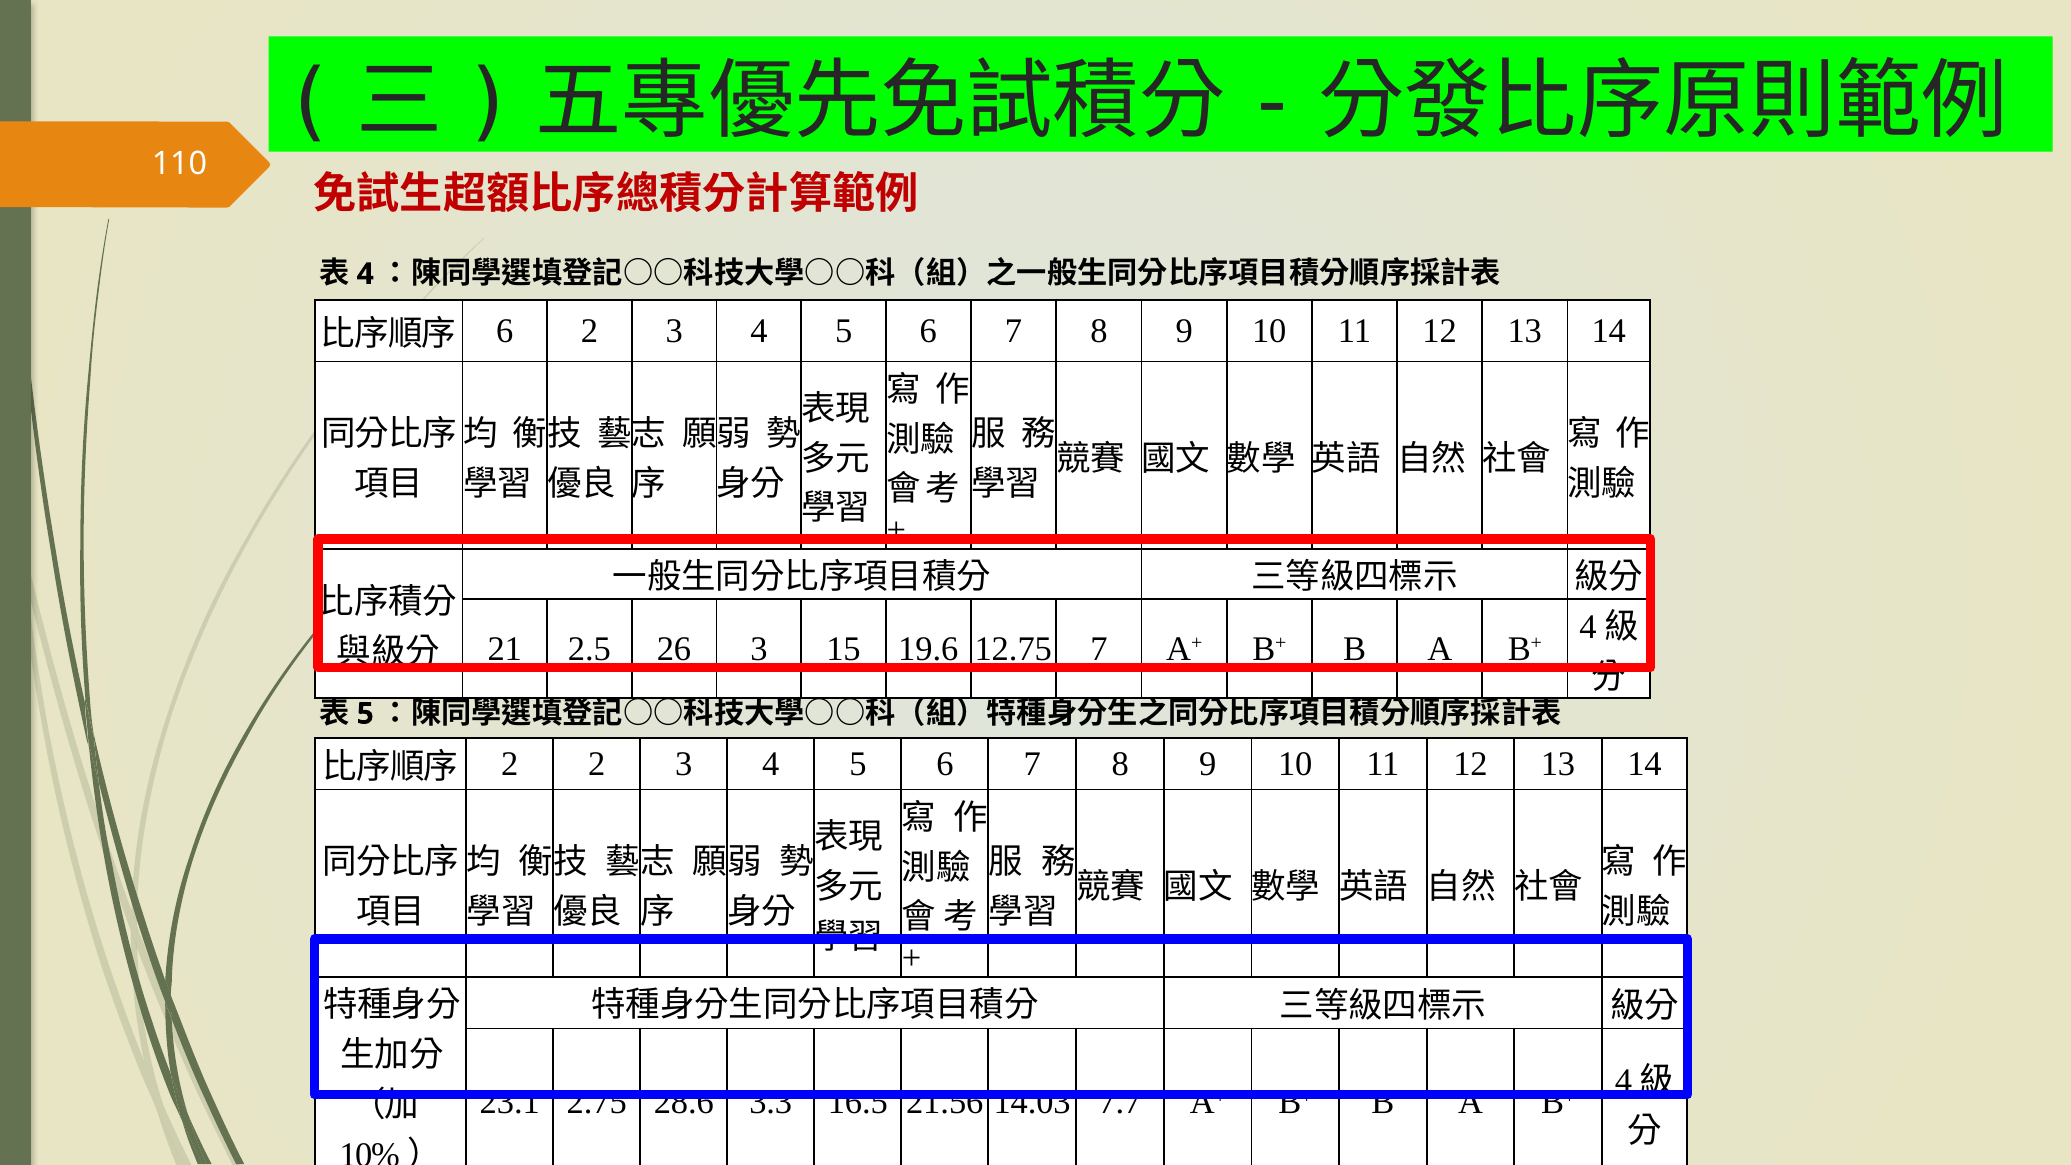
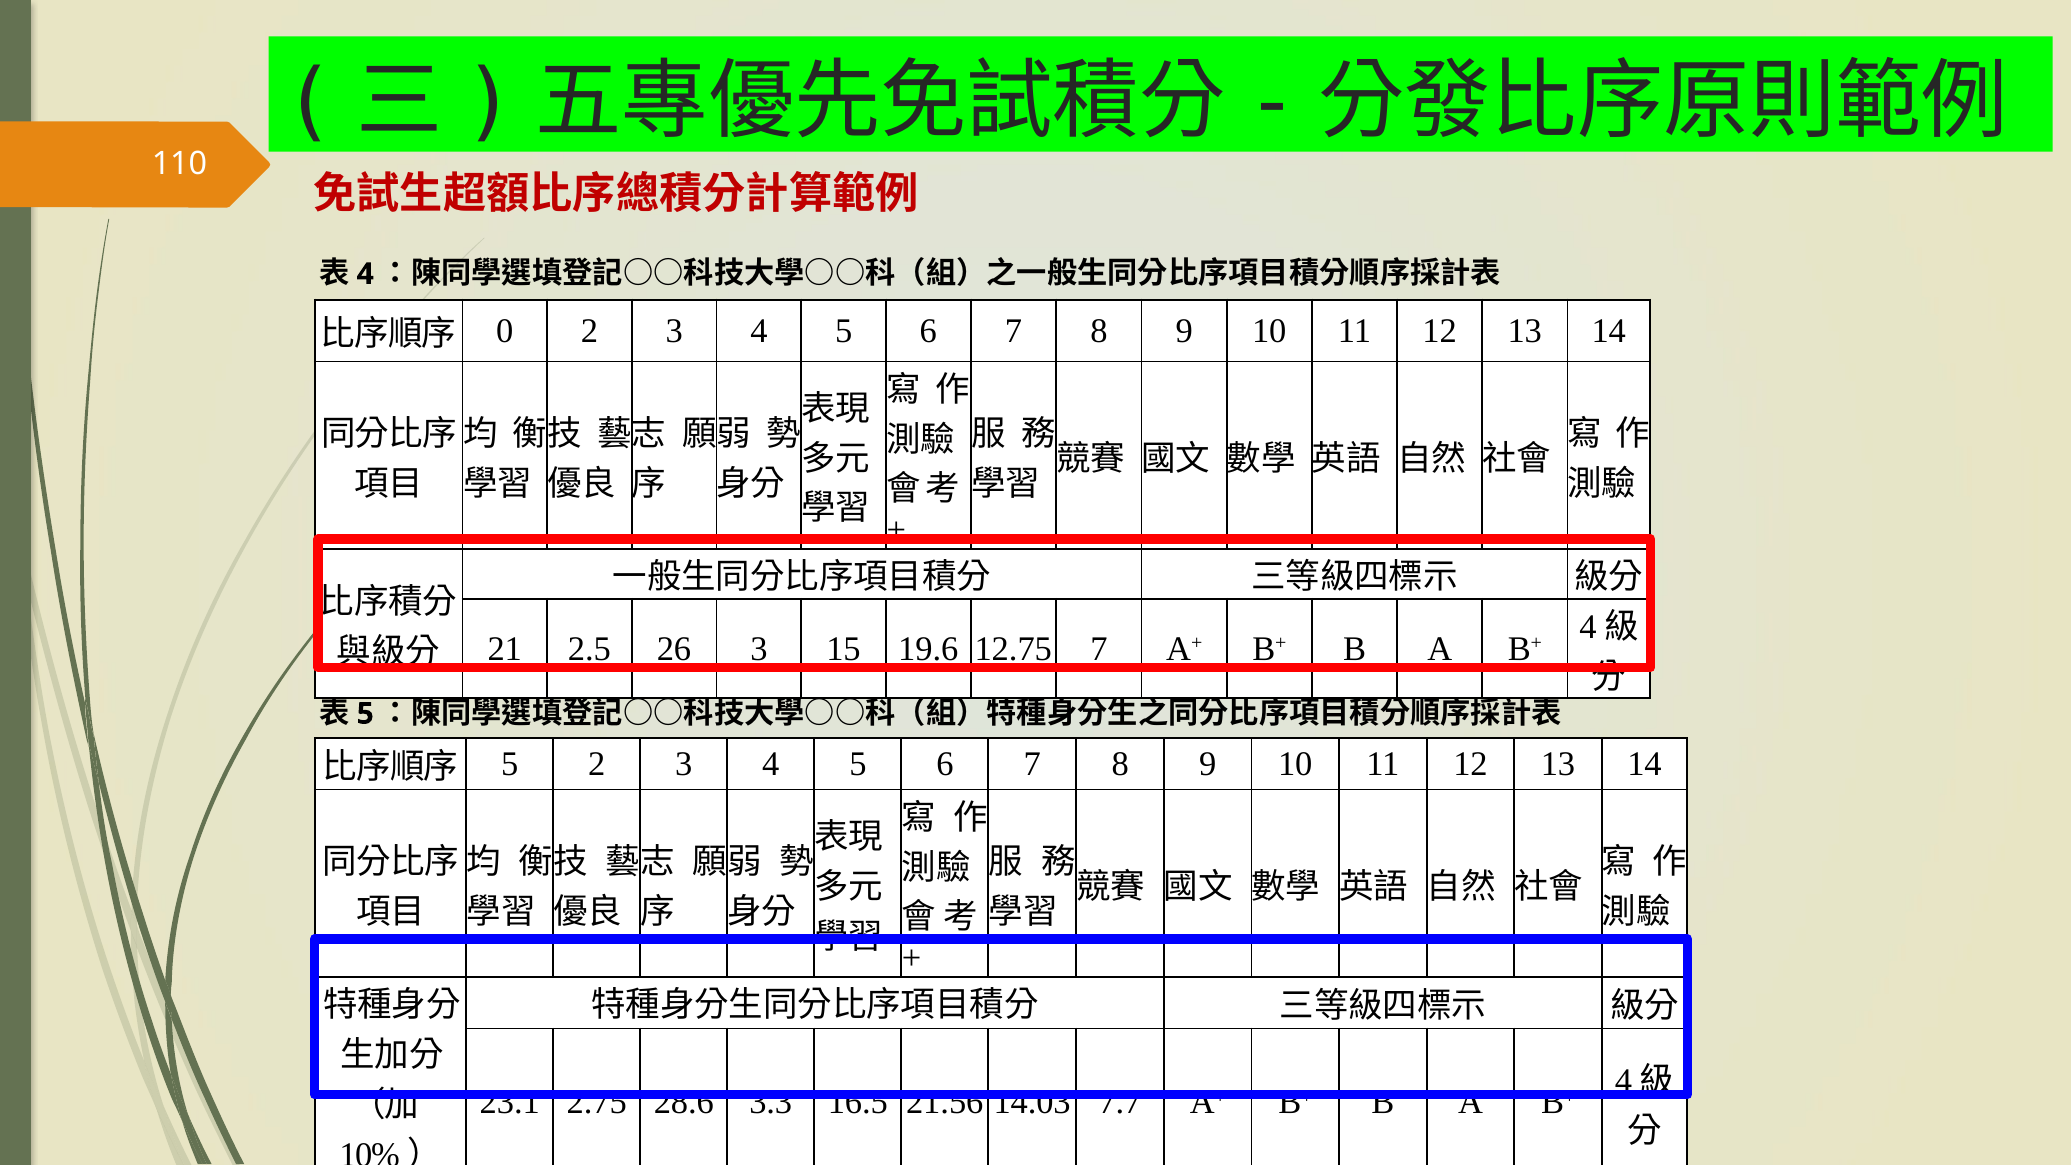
6: 6 -> 0 (505, 331)
2: 2 -> 5 (510, 764)
